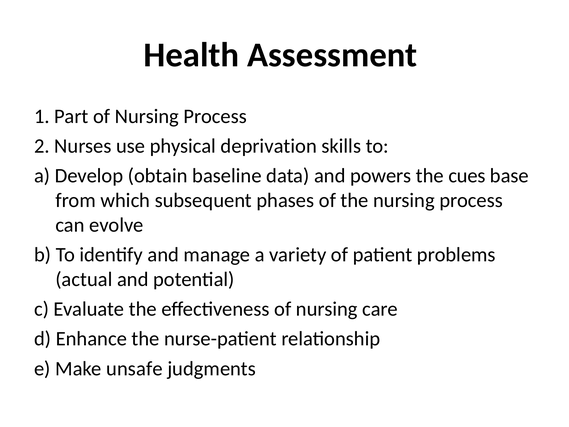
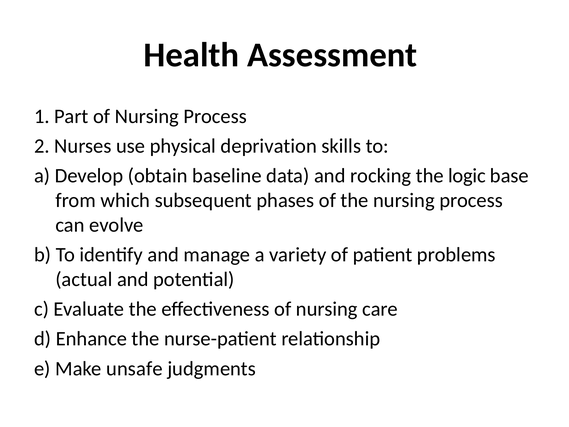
powers: powers -> rocking (381, 176)
cues: cues -> logic (467, 176)
